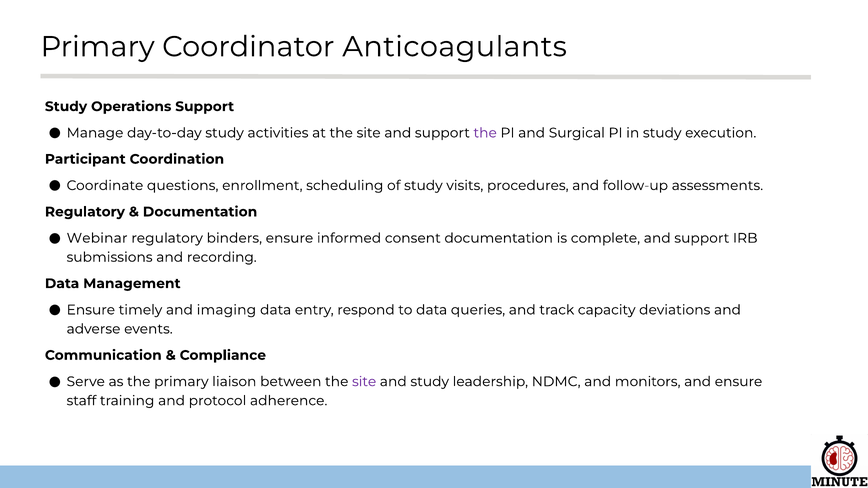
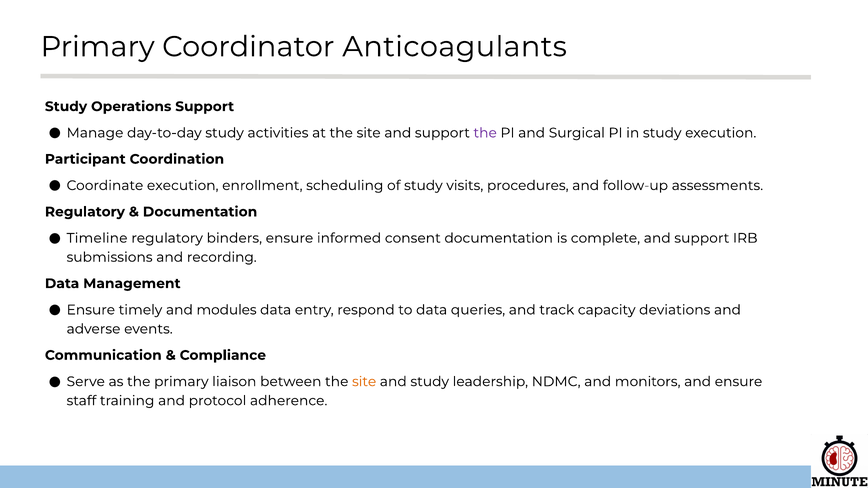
Coordinate questions: questions -> execution (183, 186)
Webinar: Webinar -> Timeline (97, 238)
imaging: imaging -> modules (227, 310)
site colour: purple -> orange (364, 382)
